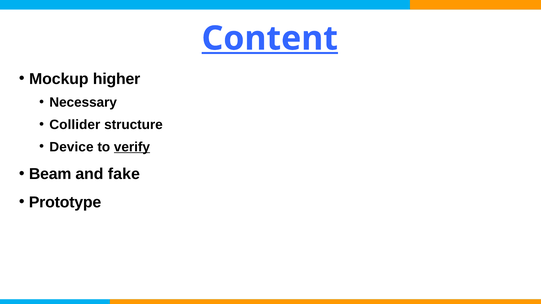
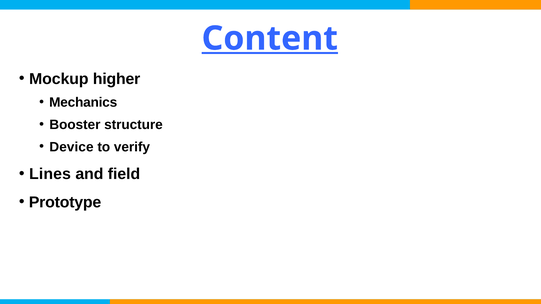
Necessary: Necessary -> Mechanics (83, 102)
Collider: Collider -> Booster (75, 125)
verify underline: present -> none (132, 147)
Beam: Beam -> Lines (50, 174)
fake: fake -> field (124, 174)
